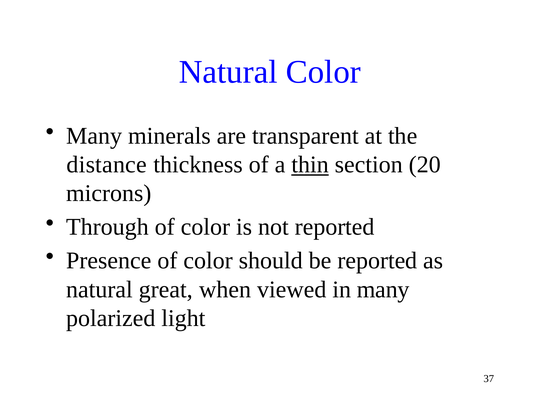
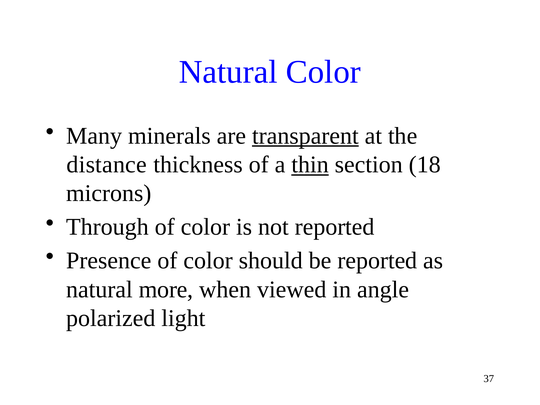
transparent underline: none -> present (305, 136)
20: 20 -> 18 (425, 165)
great: great -> more (166, 289)
in many: many -> angle (383, 289)
